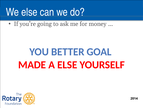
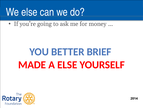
GOAL: GOAL -> BRIEF (99, 52)
